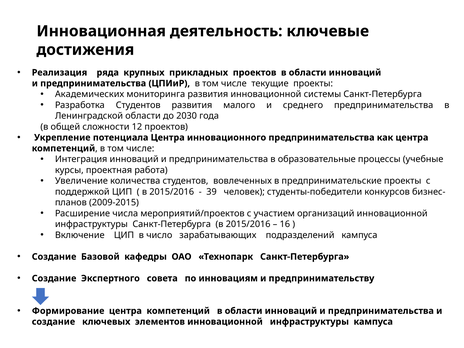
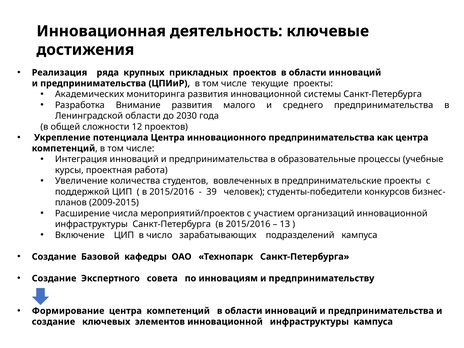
Разработка Студентов: Студентов -> Внимание (138, 105)
16: 16 -> 13 (285, 224)
